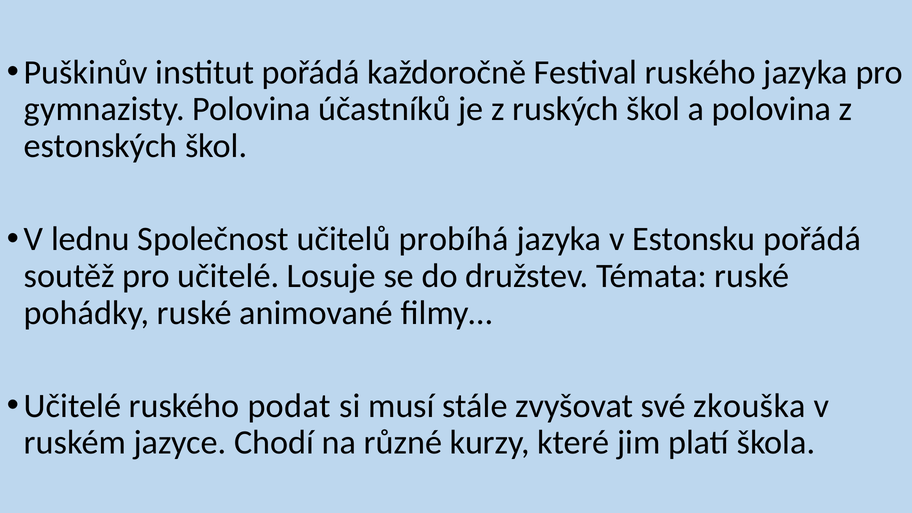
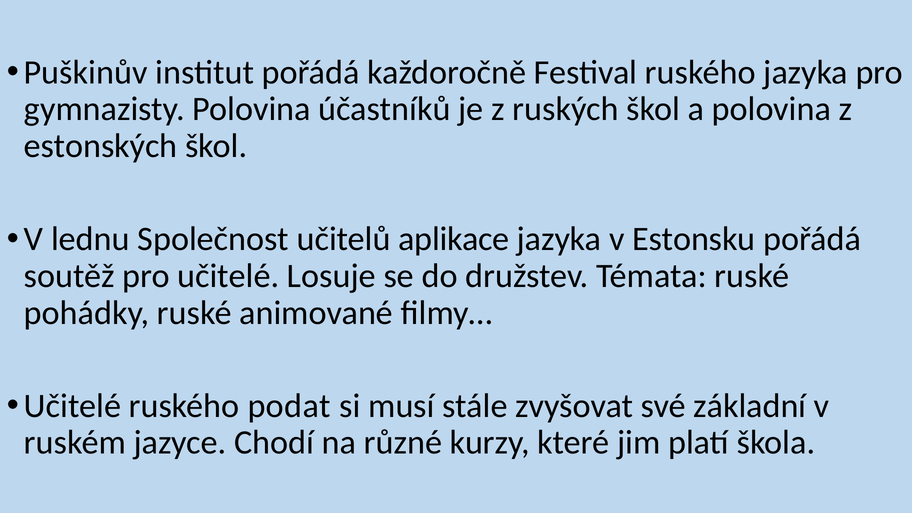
probíhá: probíhá -> aplikace (454, 239)
zkouška: zkouška -> základní (750, 406)
